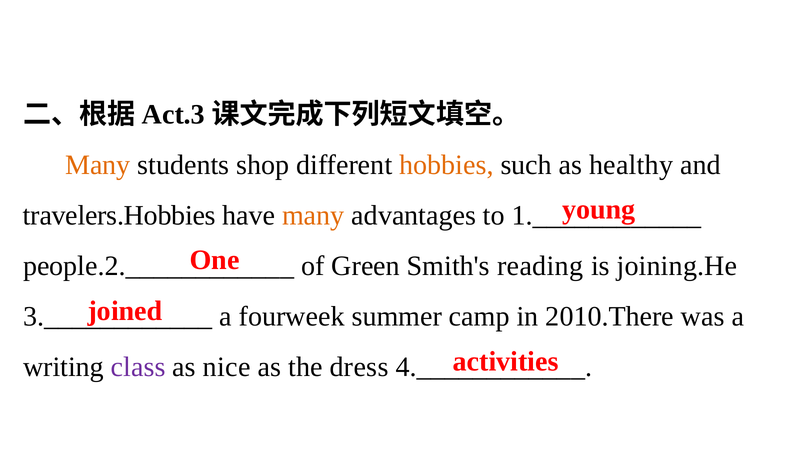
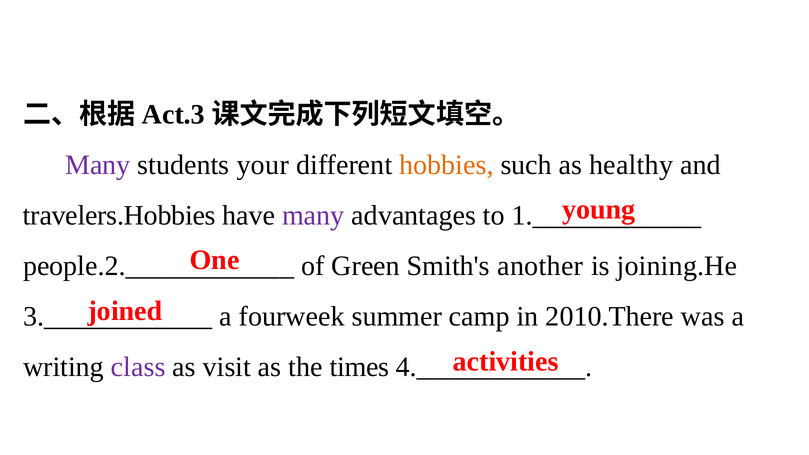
Many colour: orange -> purple (98, 165)
shop: shop -> your (263, 165)
many colour: orange -> purple (313, 216)
reading: reading -> another (540, 266)
nice: nice -> visit (227, 367)
dress: dress -> times (359, 367)
